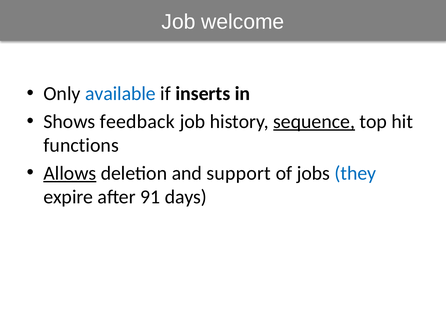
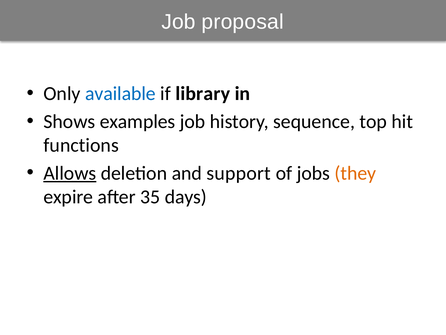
welcome: welcome -> proposal (243, 22)
inserts: inserts -> library (203, 94)
feedback: feedback -> examples (137, 121)
sequence underline: present -> none (314, 121)
they colour: blue -> orange (355, 173)
91: 91 -> 35 (150, 197)
